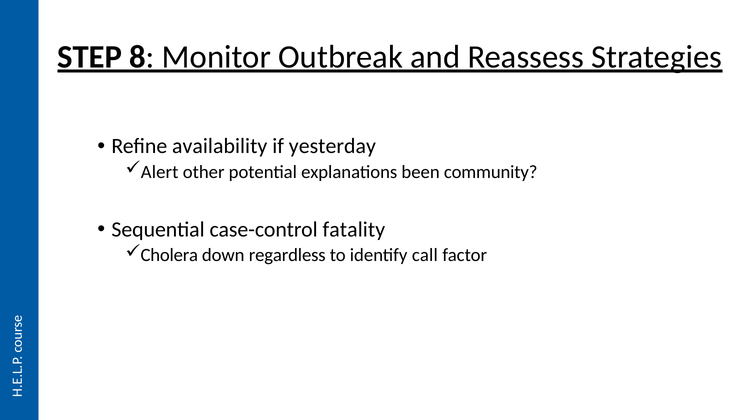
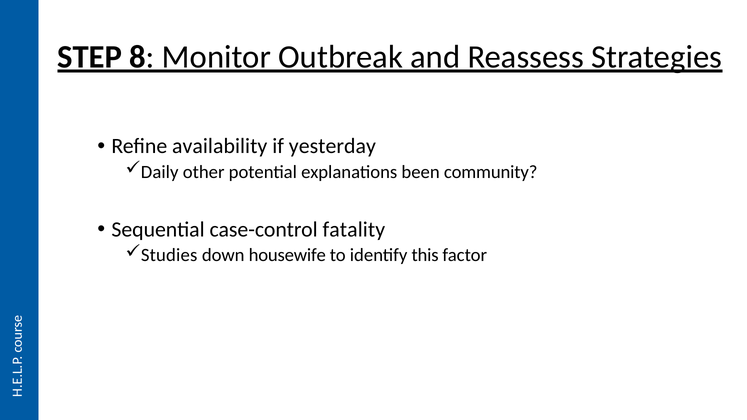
Alert: Alert -> Daily (160, 172)
Cholera: Cholera -> Studies (169, 255)
regardless: regardless -> housewife (287, 255)
call: call -> this (425, 255)
